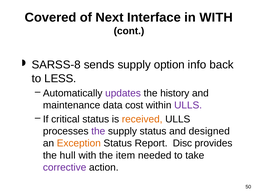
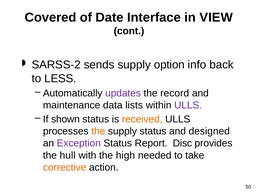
Next: Next -> Date (110, 17)
in WITH: WITH -> VIEW (216, 17)
SARSS-8: SARSS-8 -> SARSS-2 (56, 65)
history: history -> record (175, 93)
cost: cost -> lists (134, 106)
critical: critical -> shown (65, 120)
the colour: purple -> orange (98, 132)
Exception colour: orange -> purple (79, 144)
item: item -> high (125, 156)
corrective colour: purple -> orange (65, 168)
